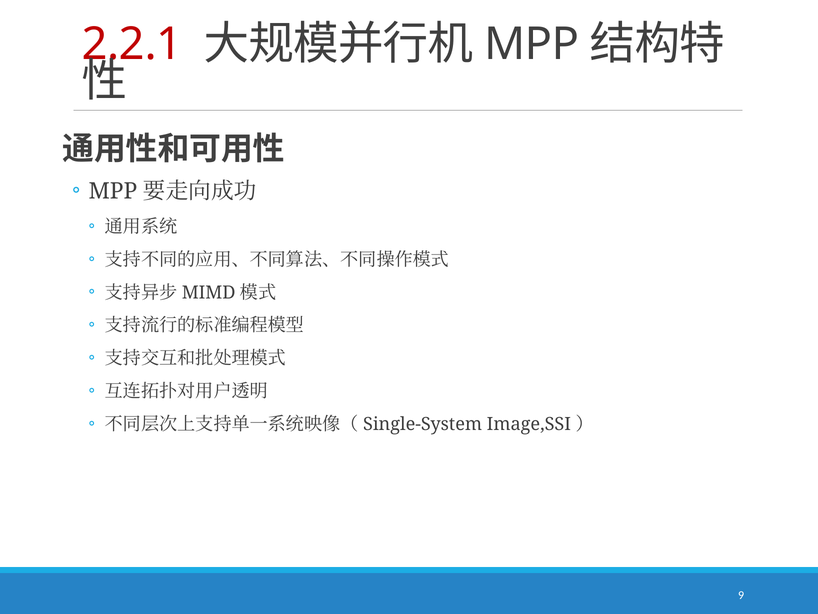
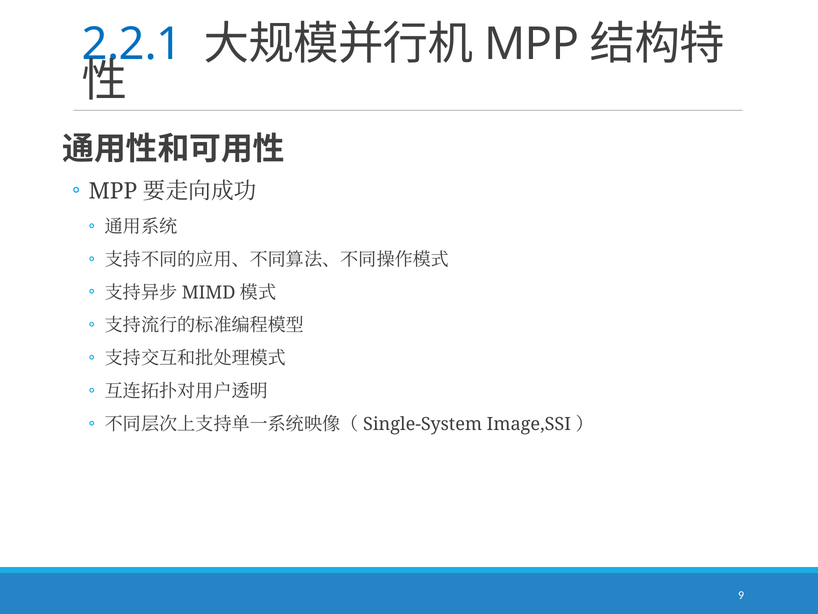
2.2.1 colour: red -> blue (132, 44)
